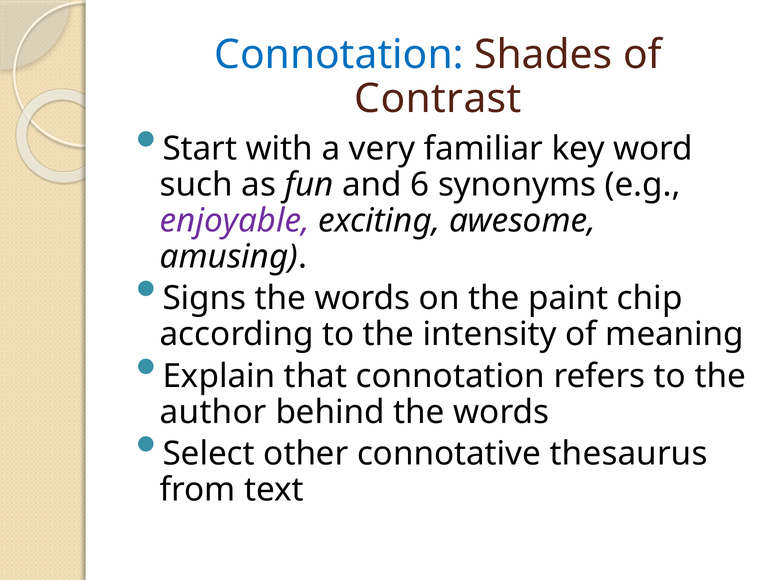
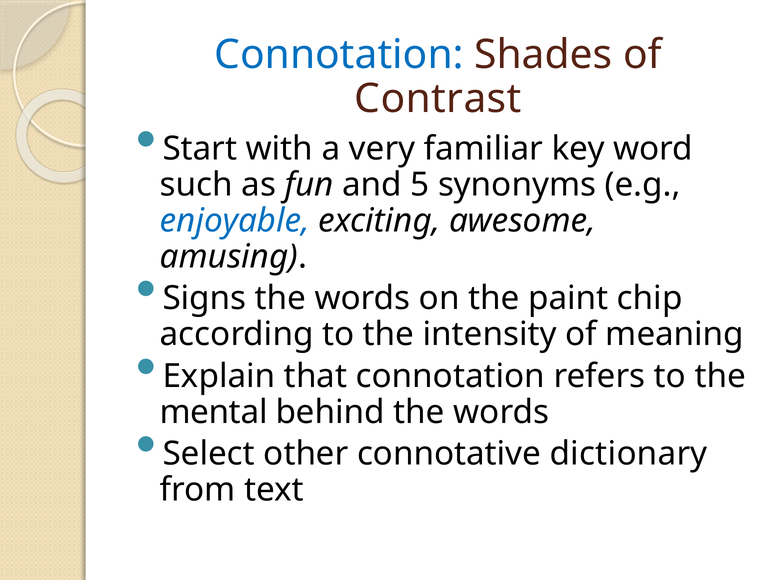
6: 6 -> 5 (420, 184)
enjoyable colour: purple -> blue (235, 220)
author: author -> mental (214, 412)
thesaurus: thesaurus -> dictionary (629, 454)
